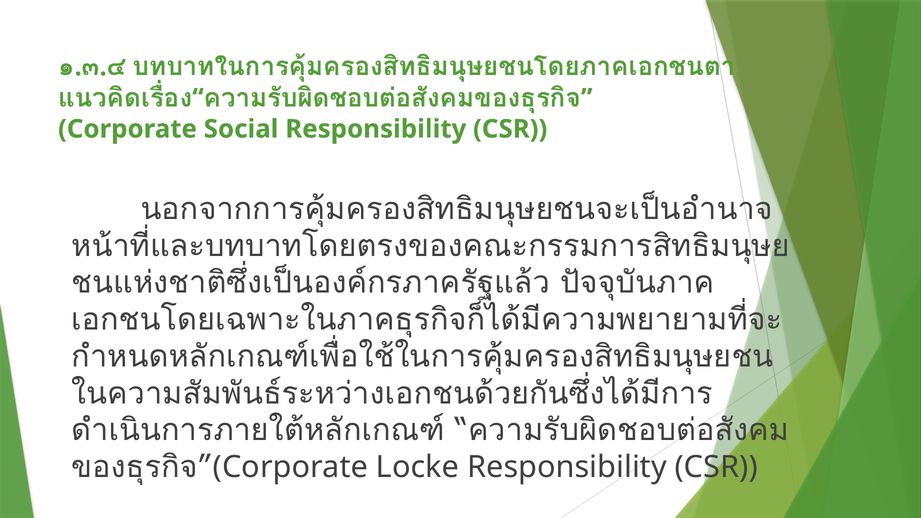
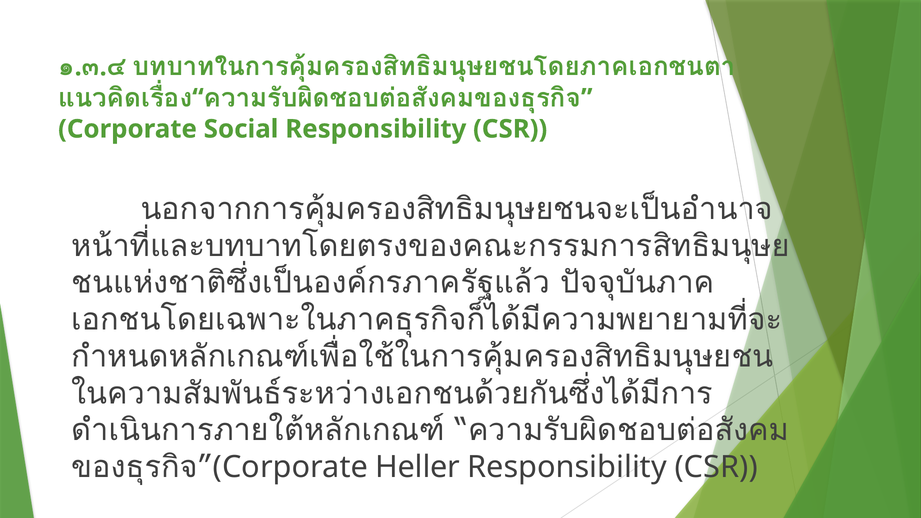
Locke: Locke -> Heller (418, 467)
